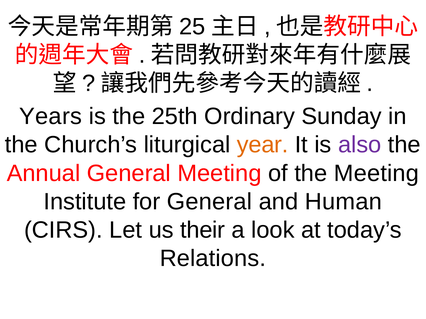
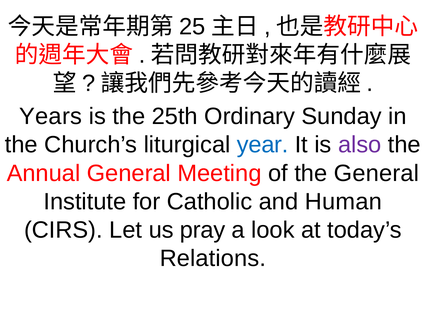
year colour: orange -> blue (263, 145)
the Meeting: Meeting -> General (376, 173)
for General: General -> Catholic (210, 202)
their: their -> pray (203, 230)
